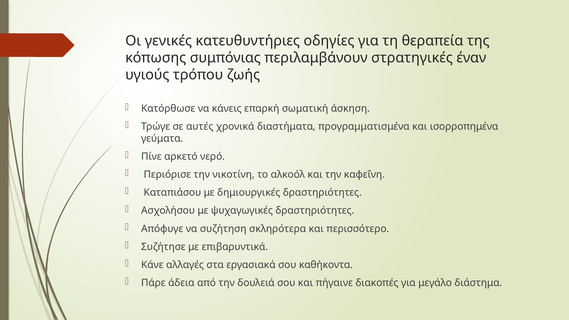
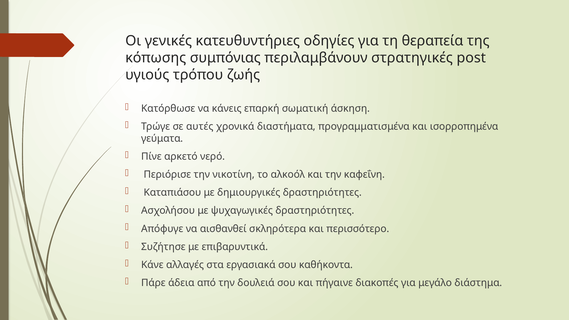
έναν: έναν -> post (471, 58)
συζήτηση: συζήτηση -> αισθανθεί (223, 229)
